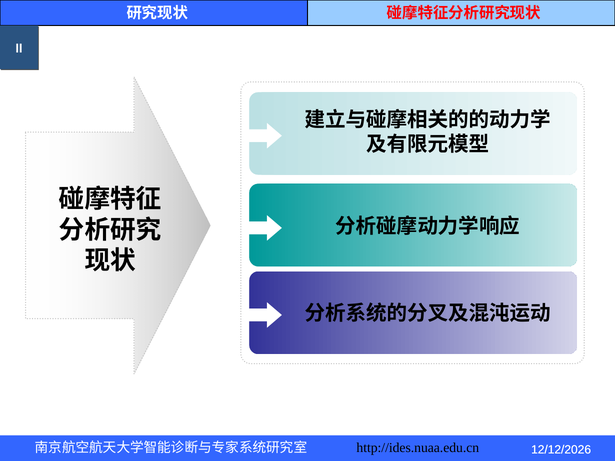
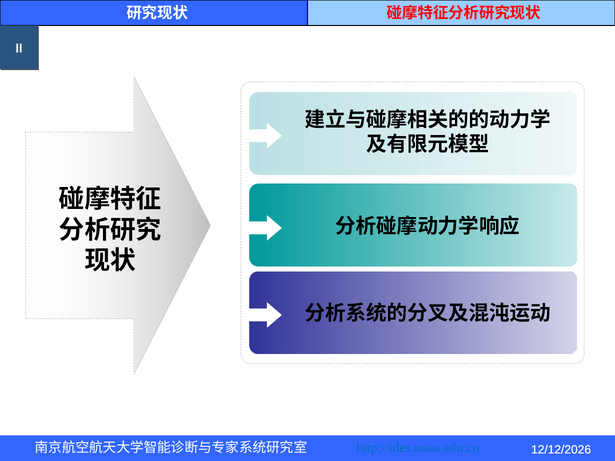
http://ides.nuaa.edu.cn colour: black -> blue (418, 448)
